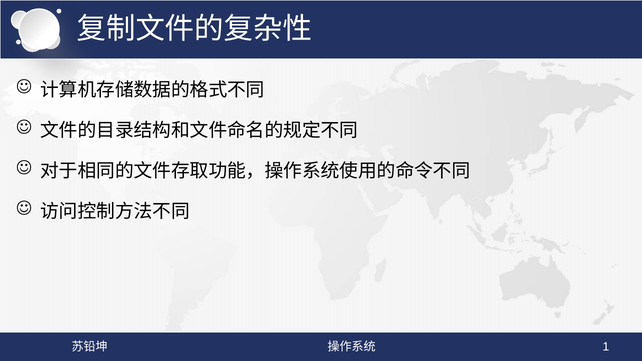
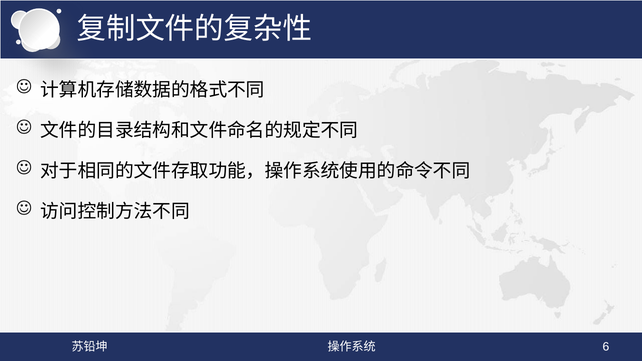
1: 1 -> 6 (606, 347)
